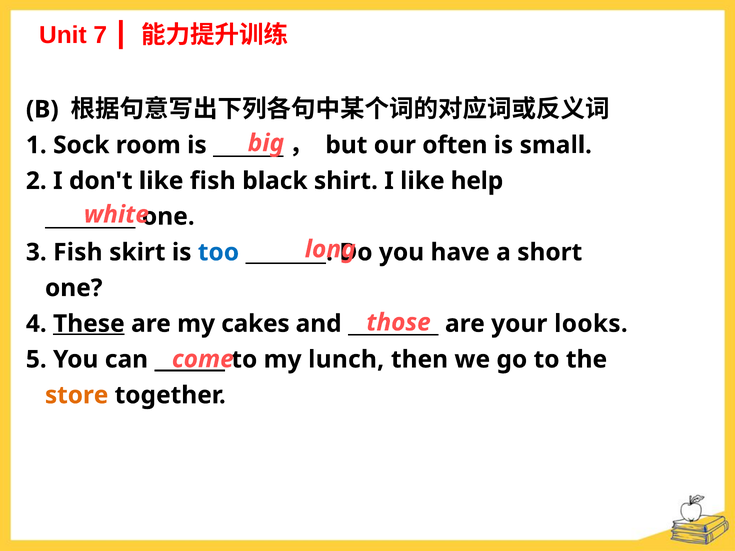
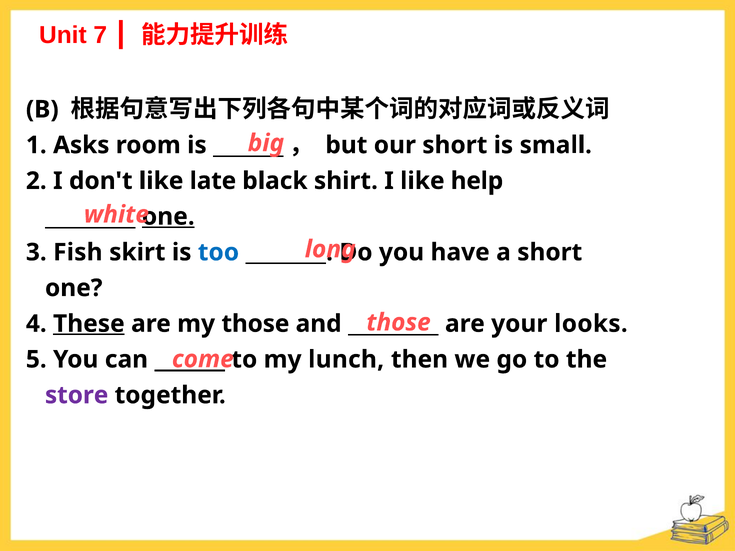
Sock: Sock -> Asks (81, 145)
our often: often -> short (455, 145)
like fish: fish -> late (213, 181)
one underline: none -> present (168, 217)
my cakes: cakes -> those (255, 324)
store colour: orange -> purple (77, 395)
